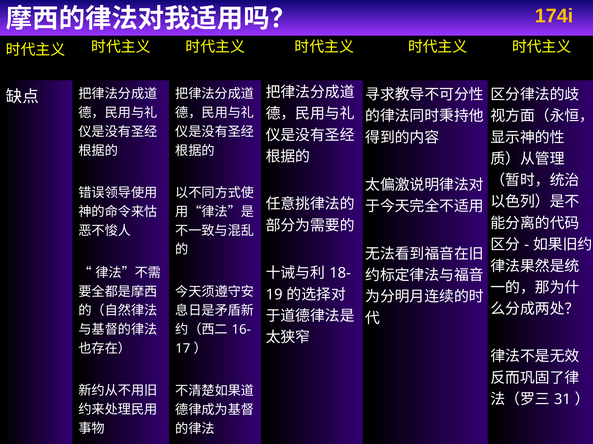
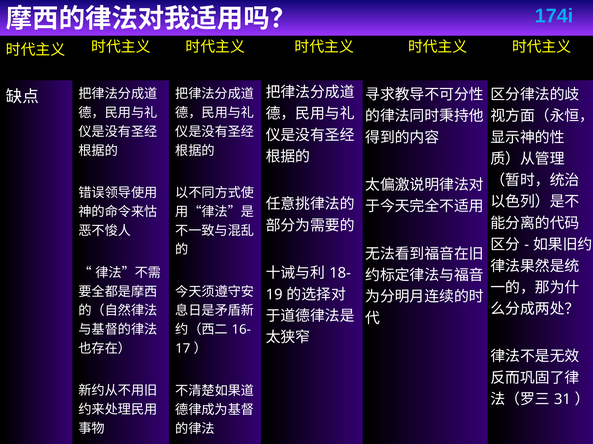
174i colour: yellow -> light blue (554, 16)
